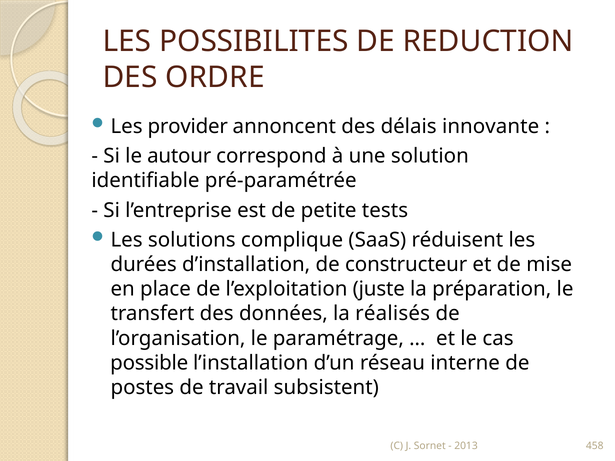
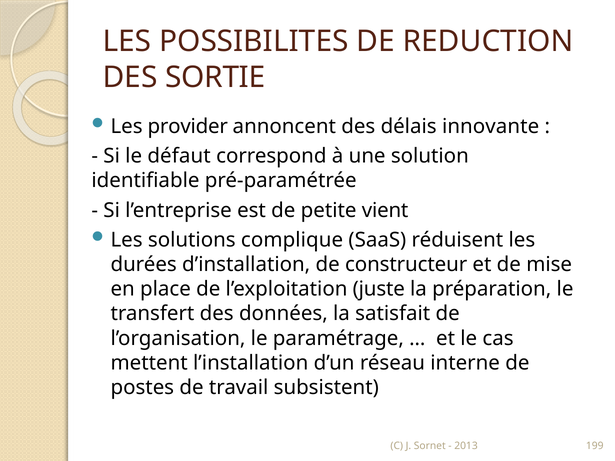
ORDRE: ORDRE -> SORTIE (215, 77)
autour: autour -> défaut (179, 156)
tests: tests -> vient (385, 210)
réalisés: réalisés -> satisfait (393, 314)
possible: possible -> mettent (149, 363)
458: 458 -> 199 (595, 446)
